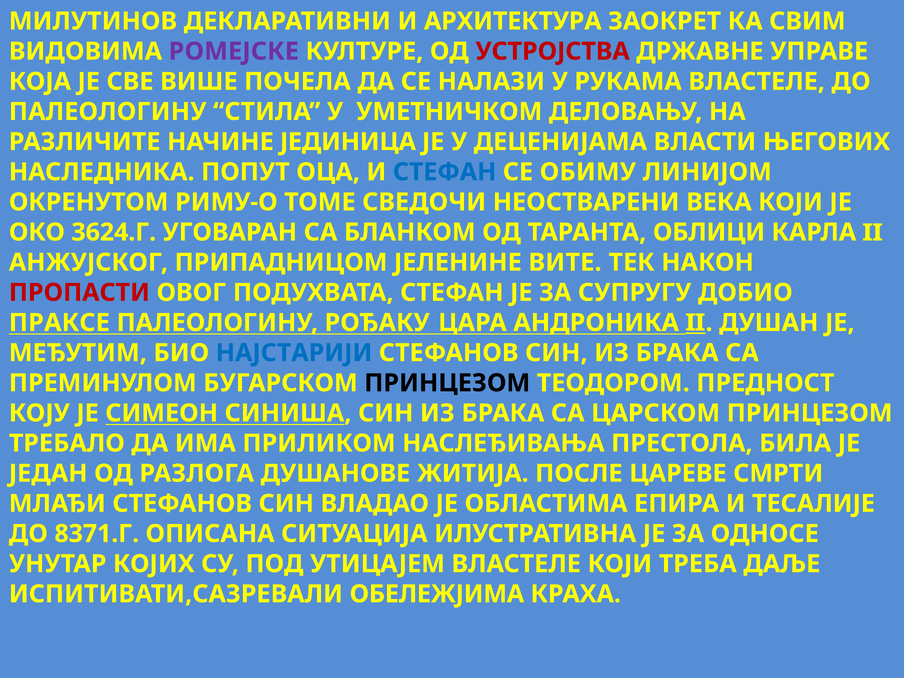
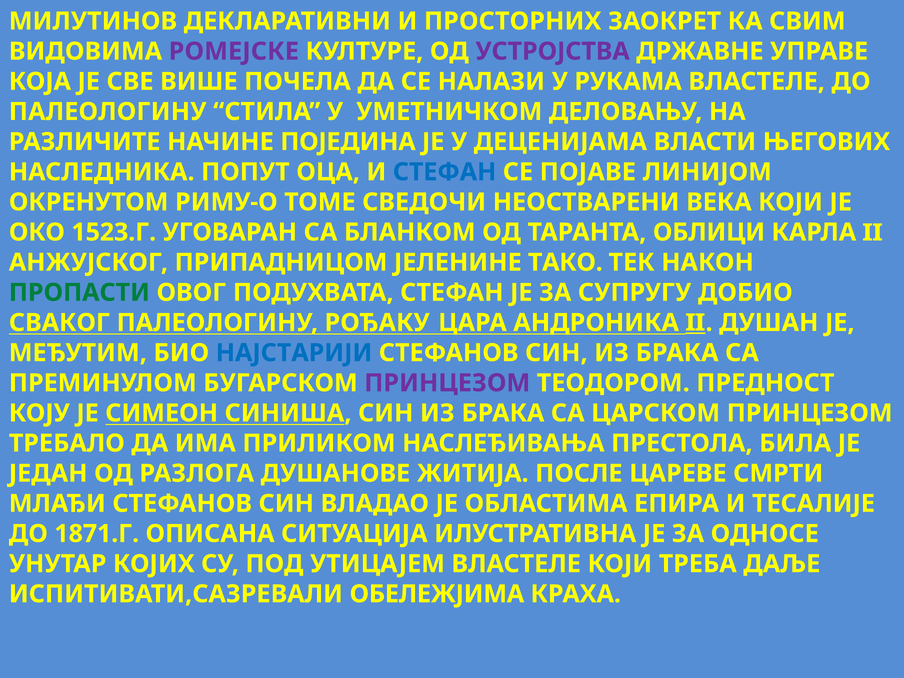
АРХИТЕКТУРА: АРХИТЕКТУРА -> ПРОСТОРНИХ (513, 21)
УСТРОЈСТВА colour: red -> purple (553, 51)
ЈЕДИНИЦА: ЈЕДИНИЦА -> ПОЈЕДИНА (348, 142)
ОБИМУ: ОБИМУ -> ПОЈАВЕ (588, 172)
3624.Г: 3624.Г -> 1523.Г (114, 232)
ВИТЕ: ВИТЕ -> ТАКО (565, 262)
ПРОПАСТИ colour: red -> green (79, 293)
ПРАКСЕ: ПРАКСЕ -> СВАКОГ (59, 323)
ПРИНЦЕЗОМ colour: black -> purple (447, 383)
8371.Г: 8371.Г -> 1871.Г (97, 534)
